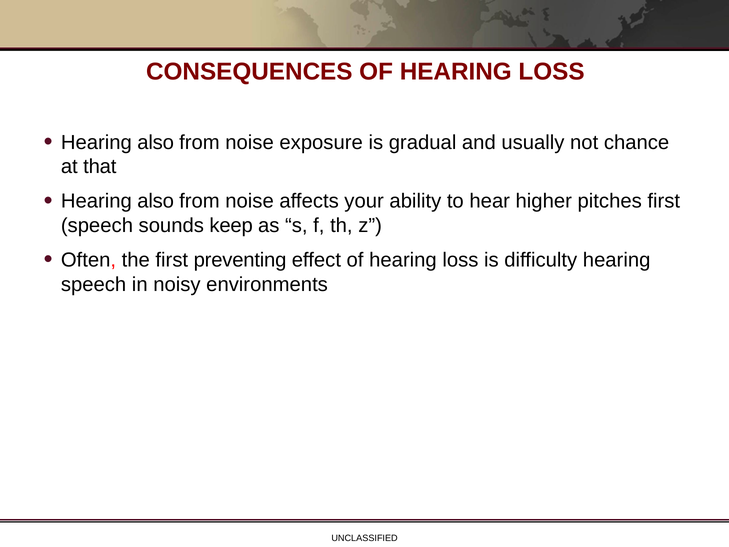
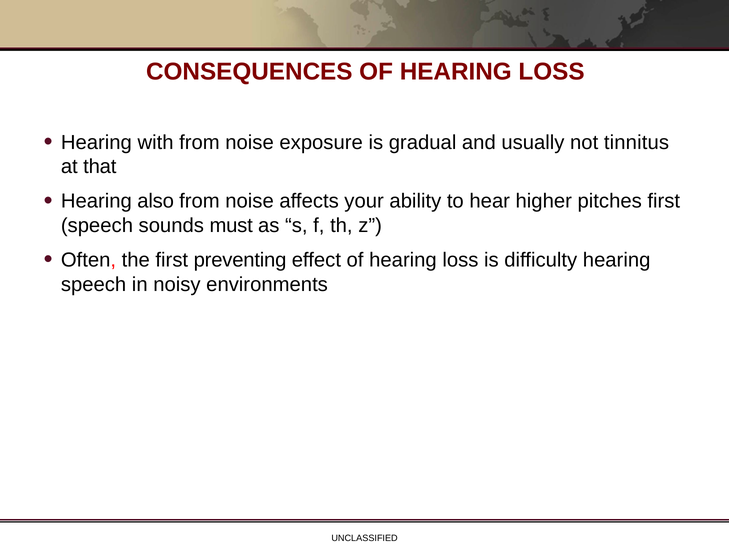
also: also -> with (156, 142)
chance: chance -> tinnitus (636, 142)
keep: keep -> must (231, 225)
